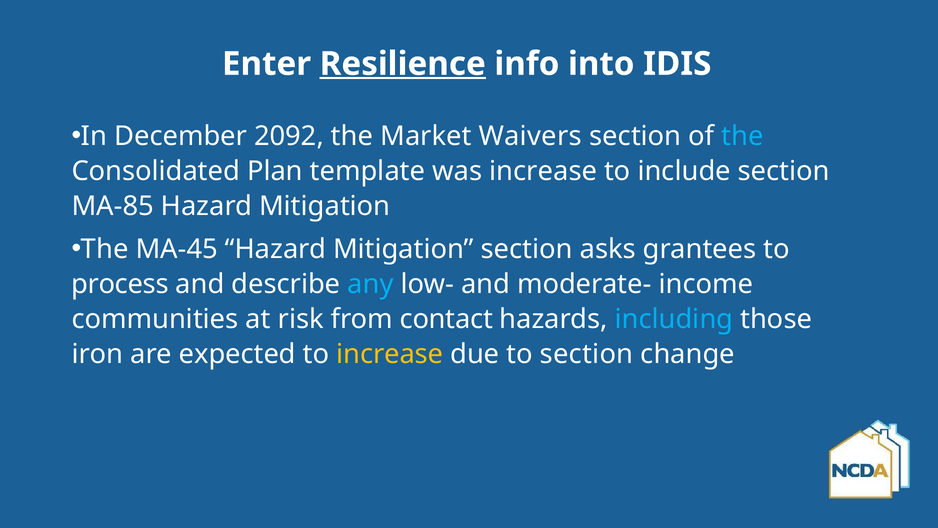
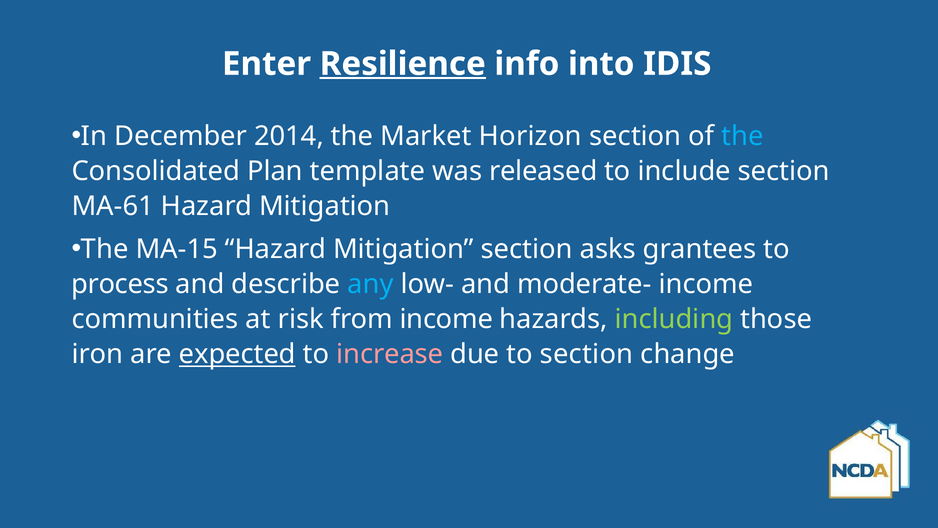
2092: 2092 -> 2014 (289, 136)
Waivers: Waivers -> Horizon (530, 136)
was increase: increase -> released (543, 171)
MA-85: MA-85 -> MA-61 (113, 206)
MA-45: MA-45 -> MA-15 (177, 249)
from contact: contact -> income (446, 319)
including colour: light blue -> light green (674, 319)
expected underline: none -> present (237, 354)
increase colour: yellow -> pink (390, 354)
